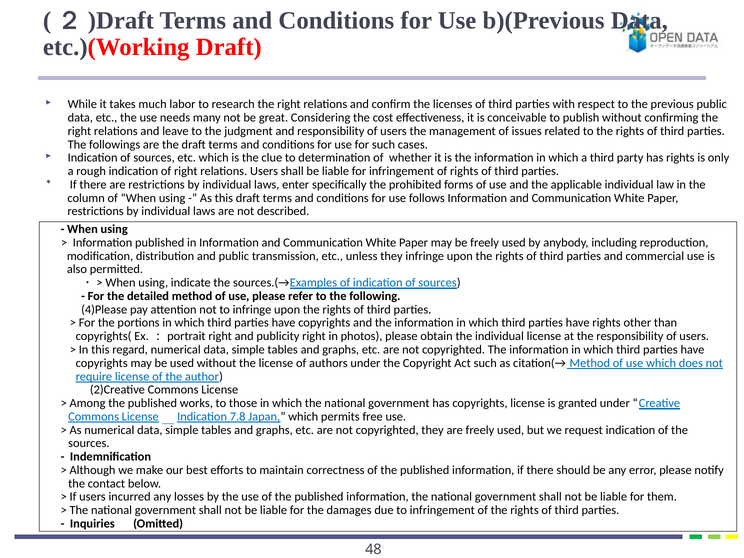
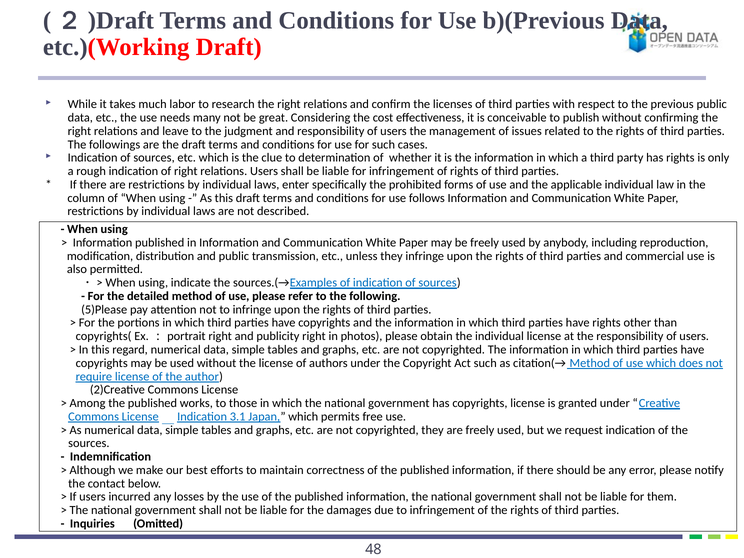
4)Please: 4)Please -> 5)Please (104, 310)
7.8: 7.8 -> 3.1 (238, 417)
